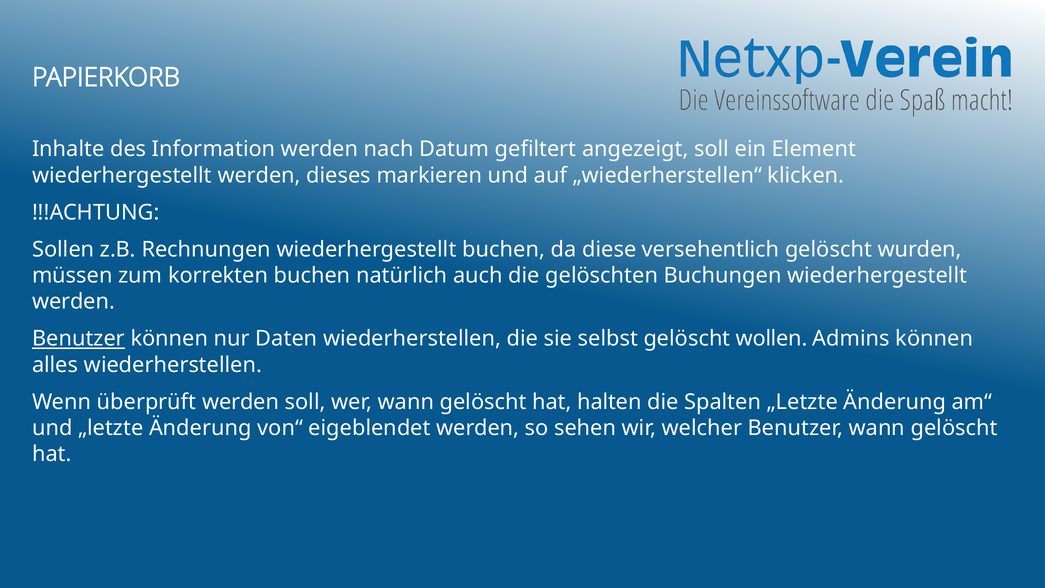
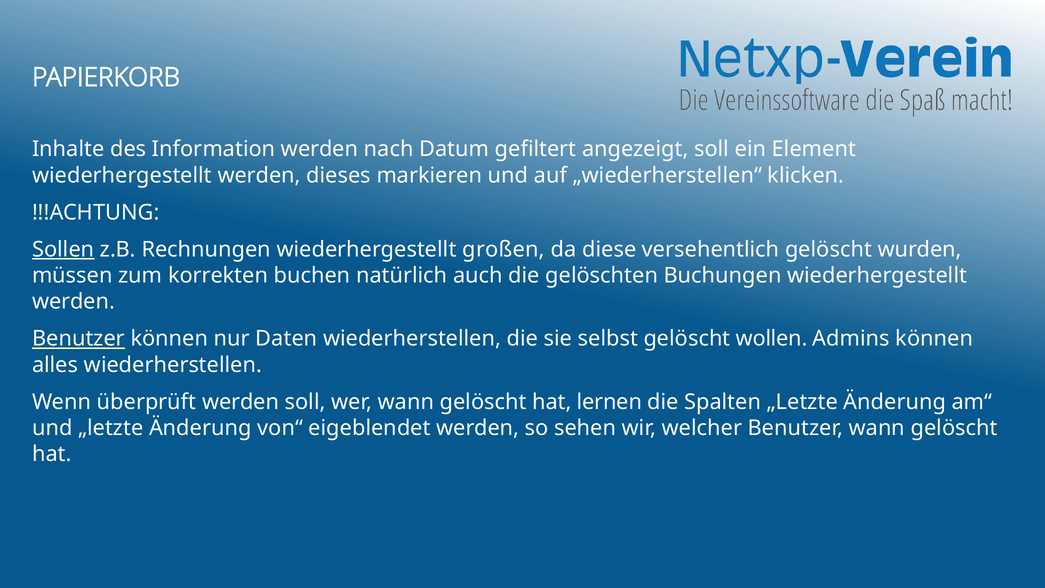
Sollen underline: none -> present (63, 249)
wiederhergestellt buchen: buchen -> großen (504, 249)
halten: halten -> lernen (609, 402)
